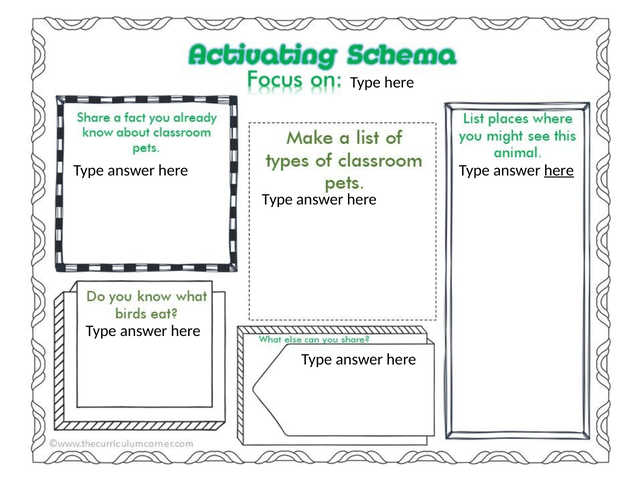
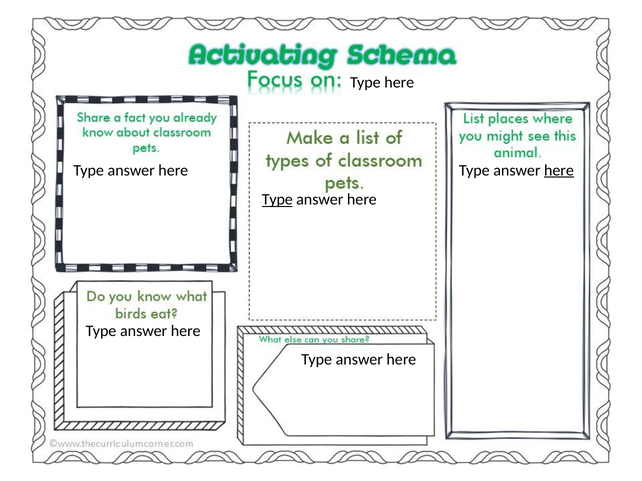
Type underline: none -> present (277, 200)
